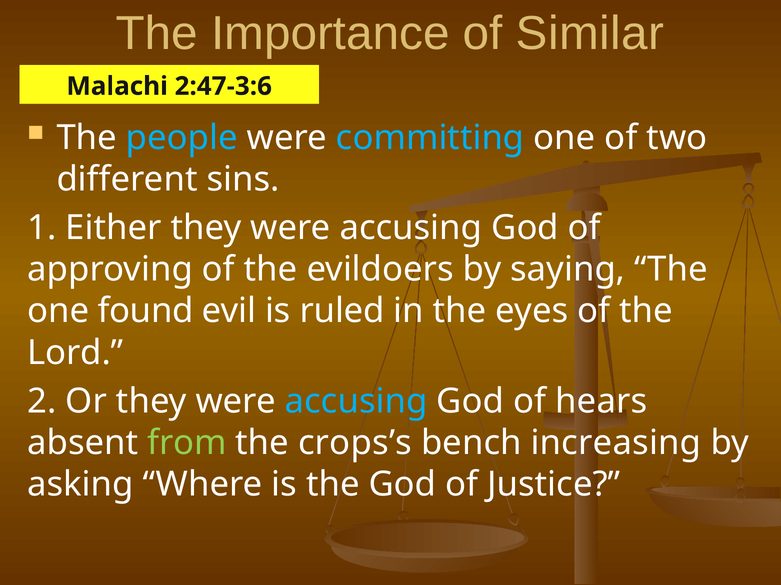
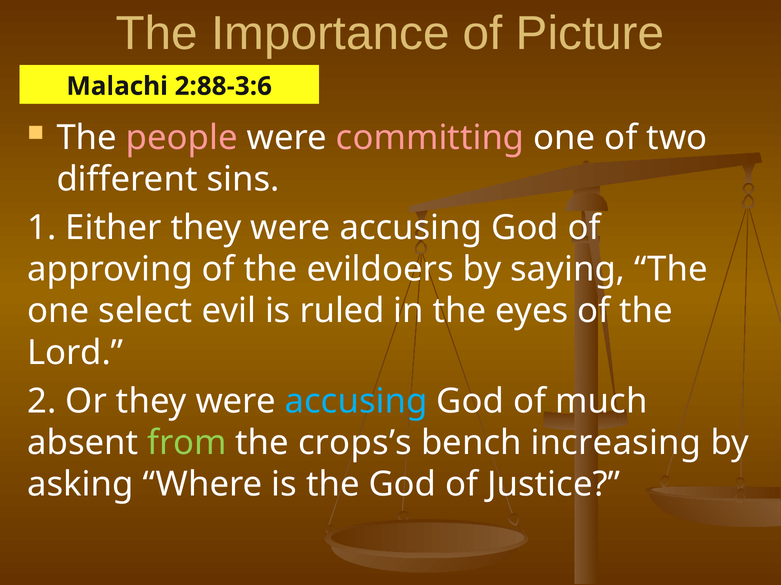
Similar: Similar -> Picture (590, 34)
2:47-3:6: 2:47-3:6 -> 2:88-3:6 (223, 86)
people colour: light blue -> pink (182, 138)
committing colour: light blue -> pink (430, 138)
found: found -> select (145, 311)
hears: hears -> much (601, 402)
